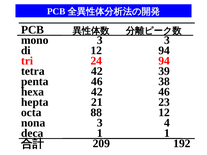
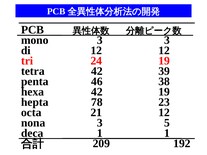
12 94: 94 -> 12 (164, 51)
24 94: 94 -> 19 (164, 61)
42 46: 46 -> 19 (164, 92)
21: 21 -> 78 (97, 102)
88: 88 -> 21 (96, 113)
4: 4 -> 5 (167, 123)
